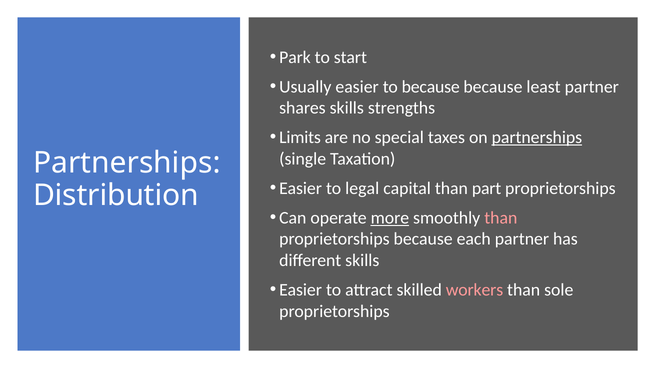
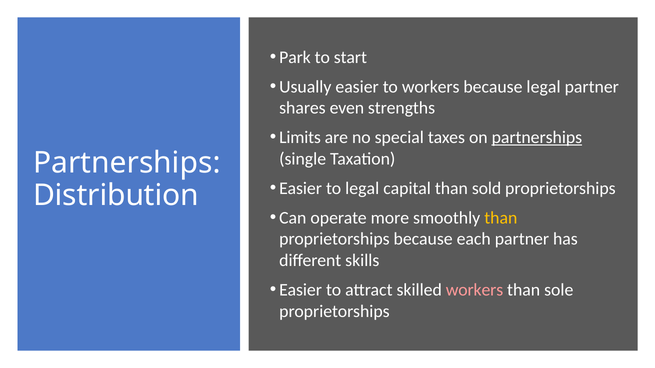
to because: because -> workers (431, 87)
because least: least -> legal (544, 87)
shares skills: skills -> even (347, 108)
part: part -> sold (487, 188)
more underline: present -> none (390, 218)
than colour: pink -> yellow (501, 218)
